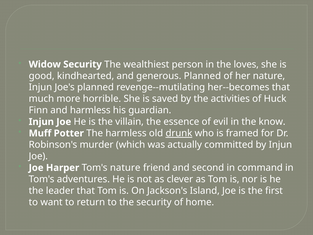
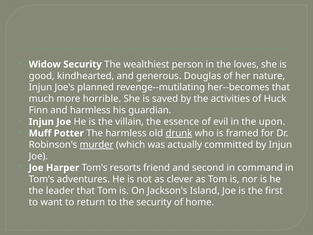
generous Planned: Planned -> Douglas (202, 76)
know: know -> upon (272, 122)
murder underline: none -> present (97, 145)
Tom's nature: nature -> resorts (125, 168)
